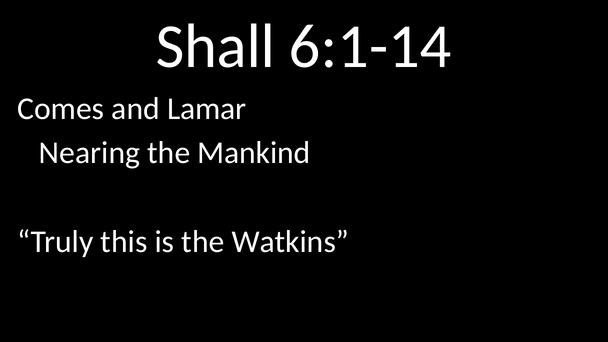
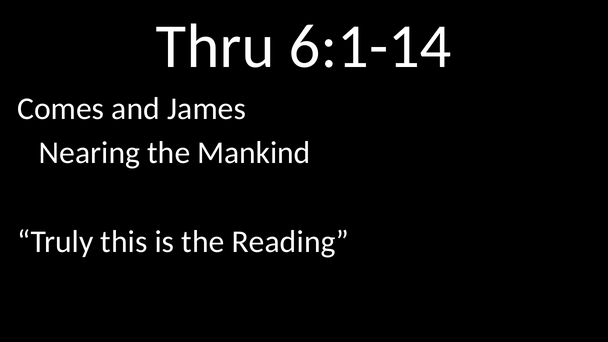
Shall: Shall -> Thru (215, 47)
Lamar: Lamar -> James (207, 109)
Watkins: Watkins -> Reading (290, 242)
